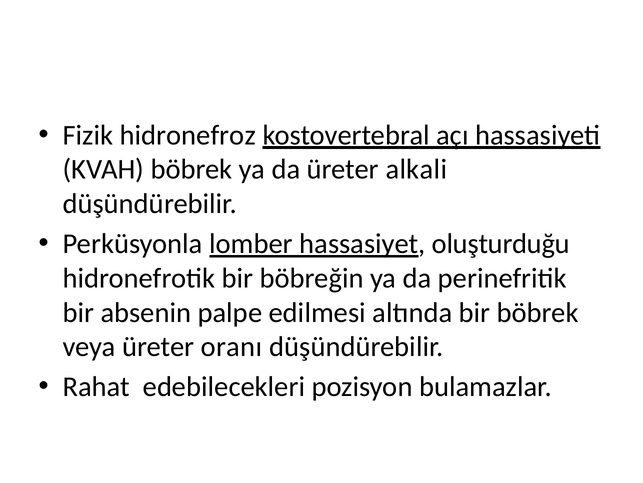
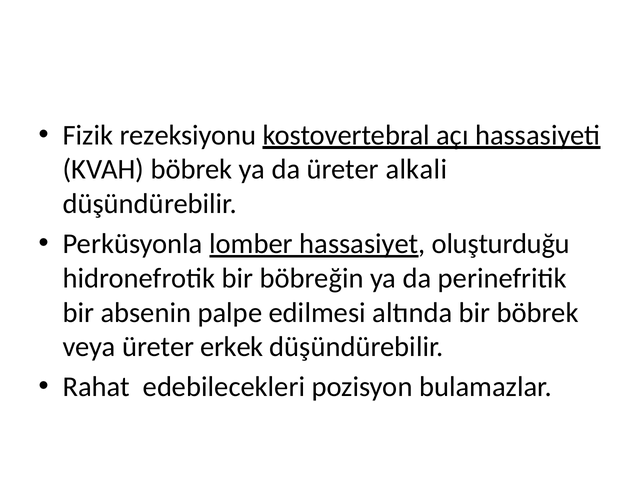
hidronefroz: hidronefroz -> rezeksiyonu (188, 135)
oranı: oranı -> erkek (232, 346)
